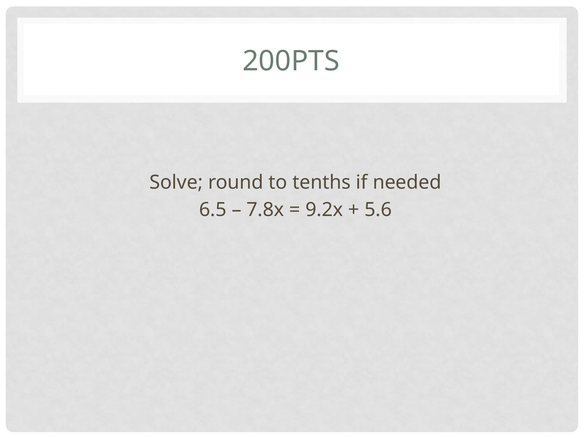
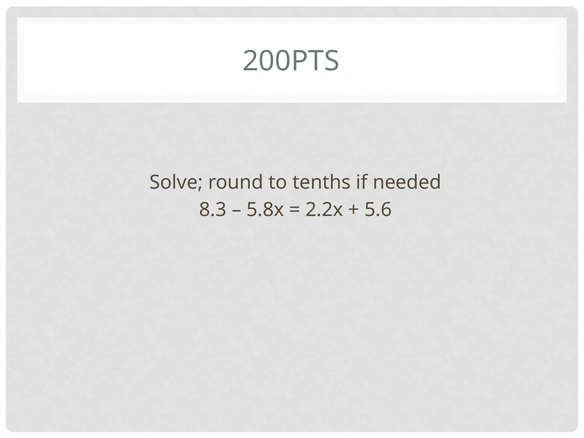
6.5: 6.5 -> 8.3 (213, 210)
7.8x: 7.8x -> 5.8x (265, 210)
9.2x: 9.2x -> 2.2x (324, 210)
